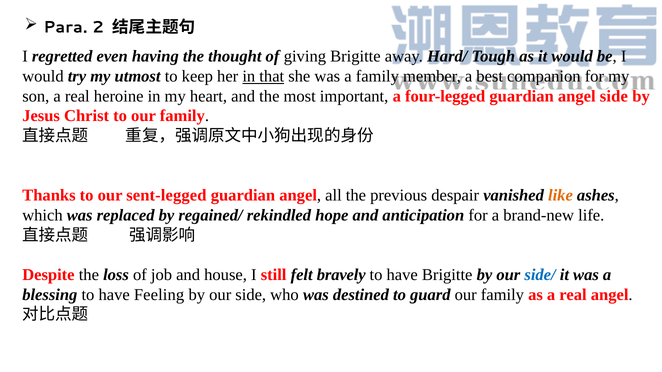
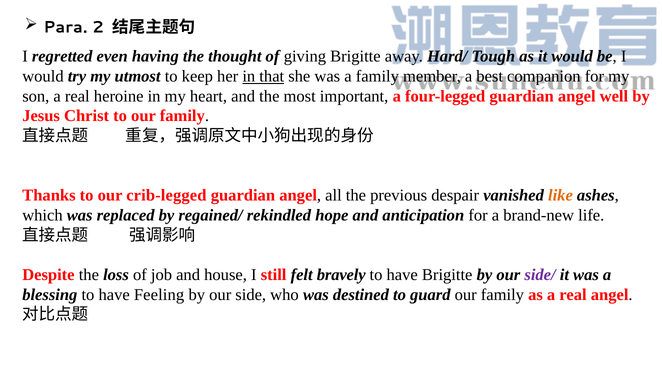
angel side: side -> well (614, 96)
sent-legged: sent-legged -> crib-legged (166, 196)
side/ colour: blue -> purple (540, 275)
